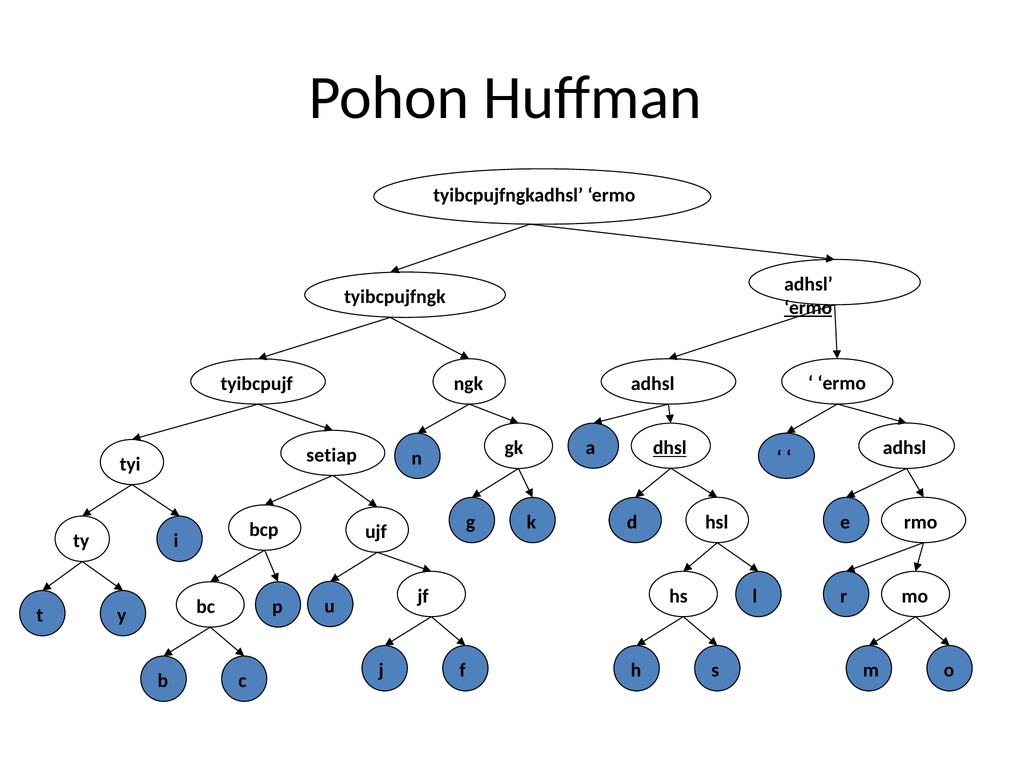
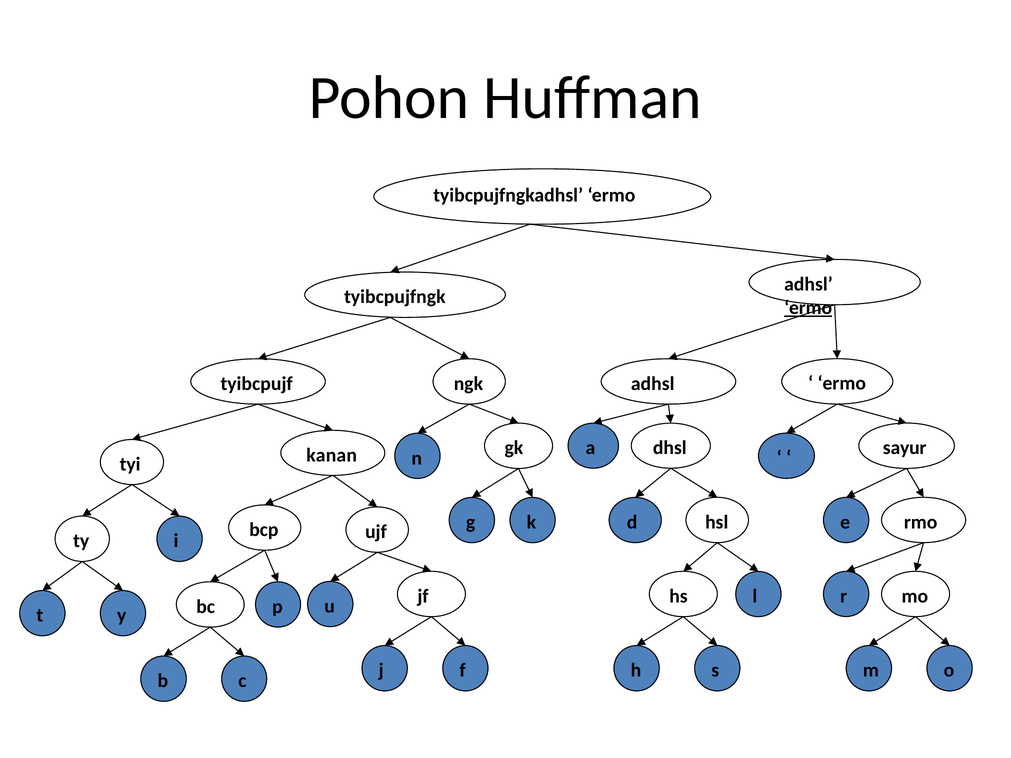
adhsl: adhsl -> sayur (905, 448)
dhsl underline: present -> none (670, 448)
setiap: setiap -> kanan (332, 455)
